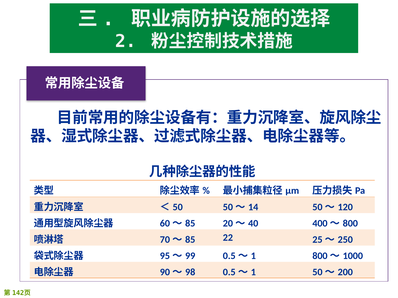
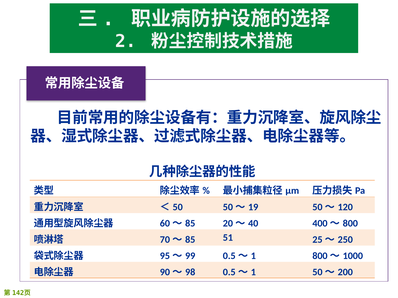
14: 14 -> 19 (253, 207)
22: 22 -> 51 (228, 238)
